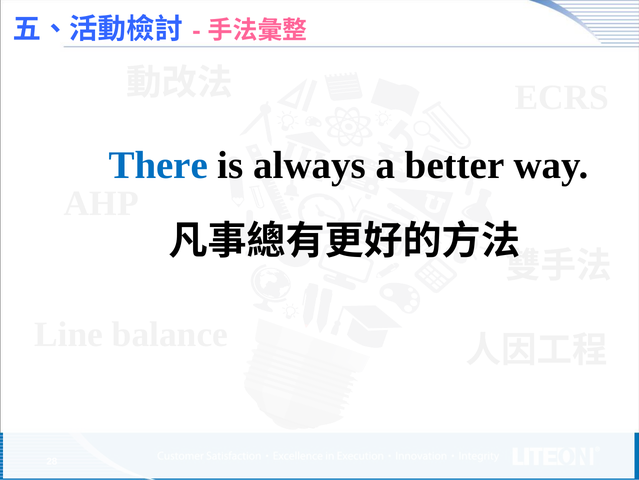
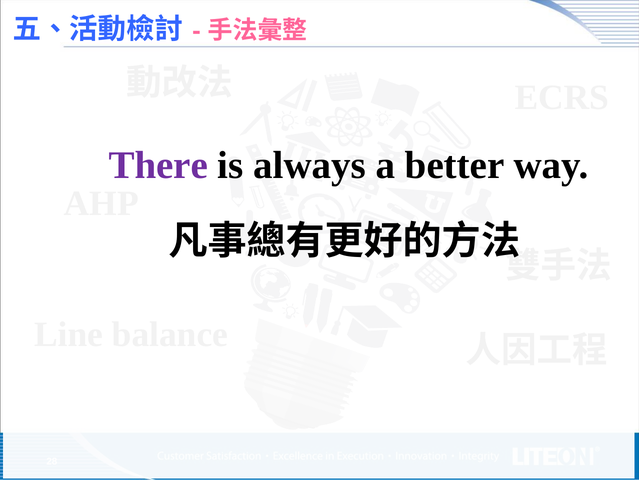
There colour: blue -> purple (158, 165)
